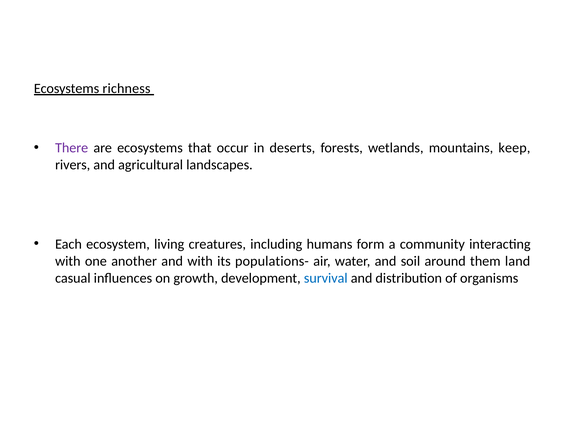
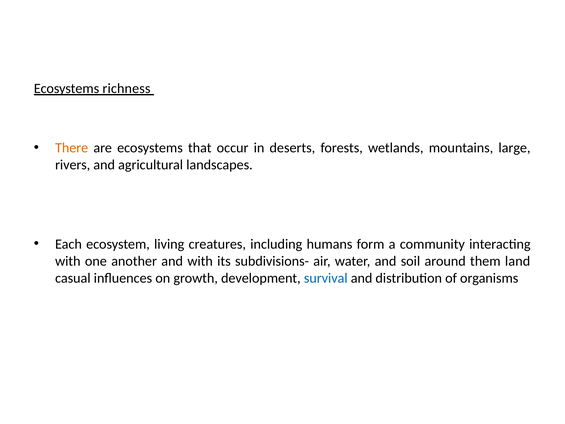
There colour: purple -> orange (72, 148)
keep: keep -> large (514, 148)
populations-: populations- -> subdivisions- (272, 261)
